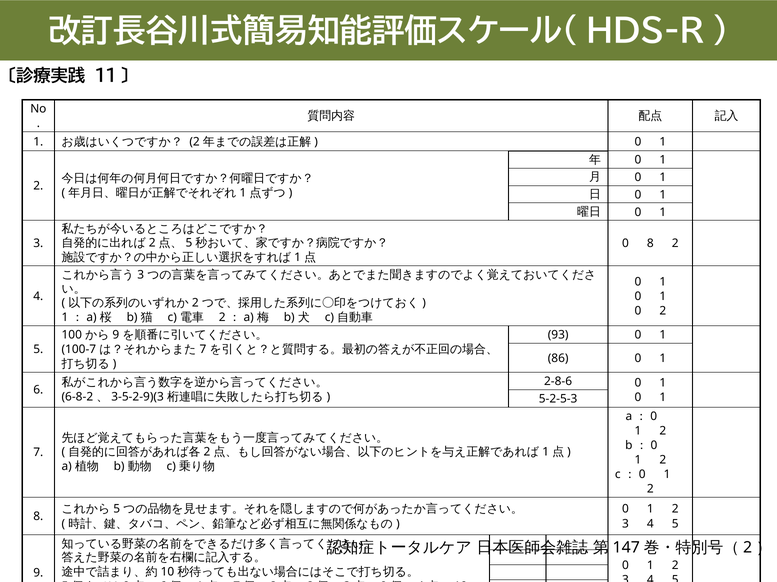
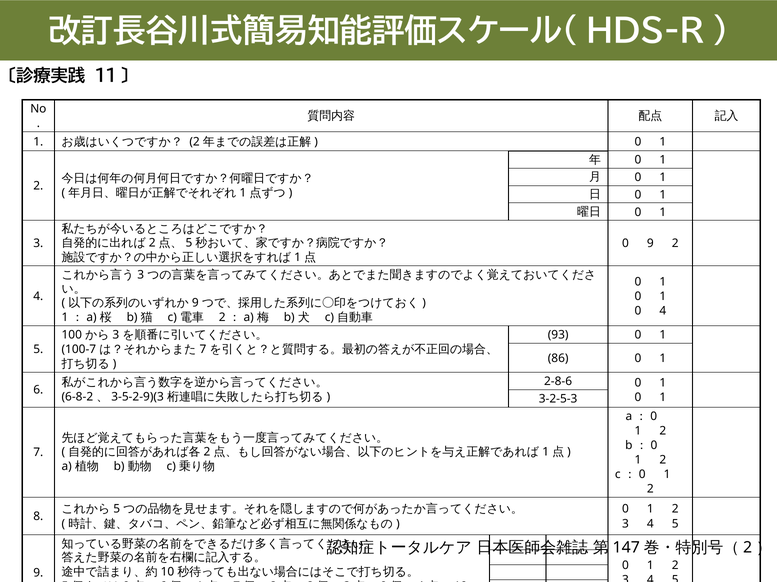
0 8: 8 -> 9 (650, 244)
2: 2 -> 9 (195, 303)
0 2: 2 -> 4 (663, 311)
9: 9 -> 3 (116, 335)
5-2-5-3: 5-2-5-3 -> 3-2-5-3 (558, 399)
